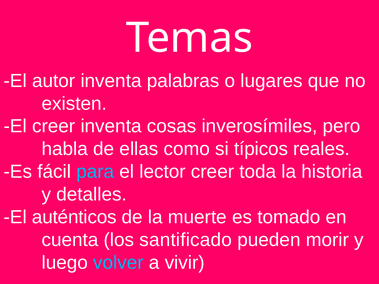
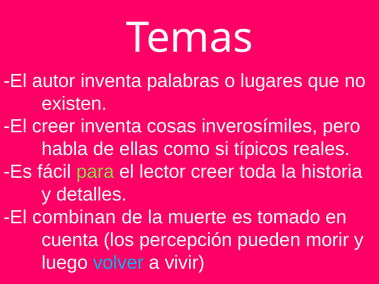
para colour: light blue -> light green (95, 172)
auténticos: auténticos -> combinan (74, 217)
santificado: santificado -> percepción (186, 240)
